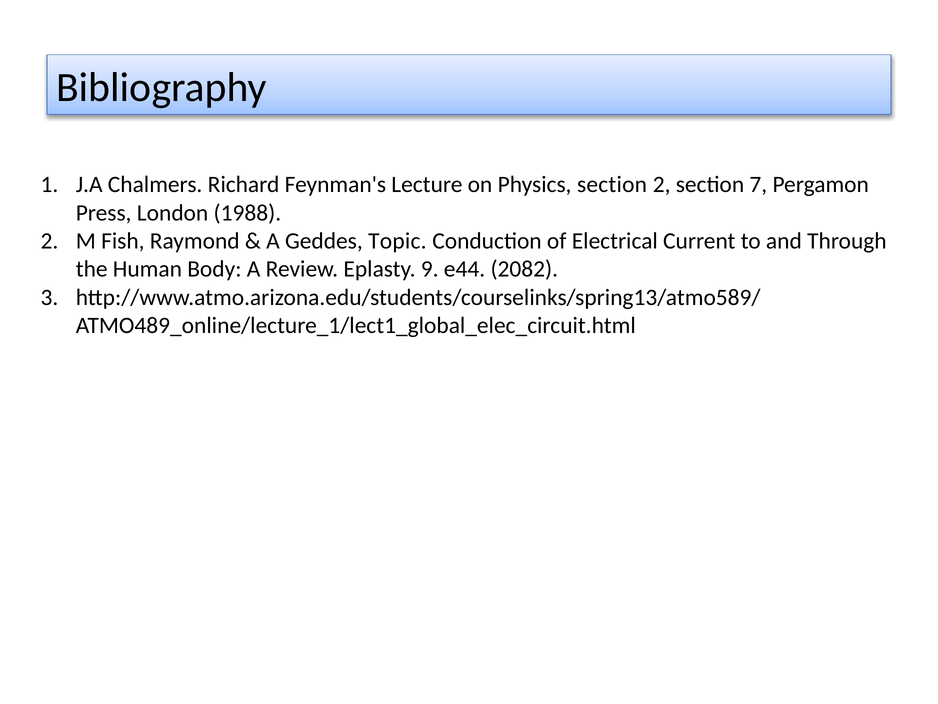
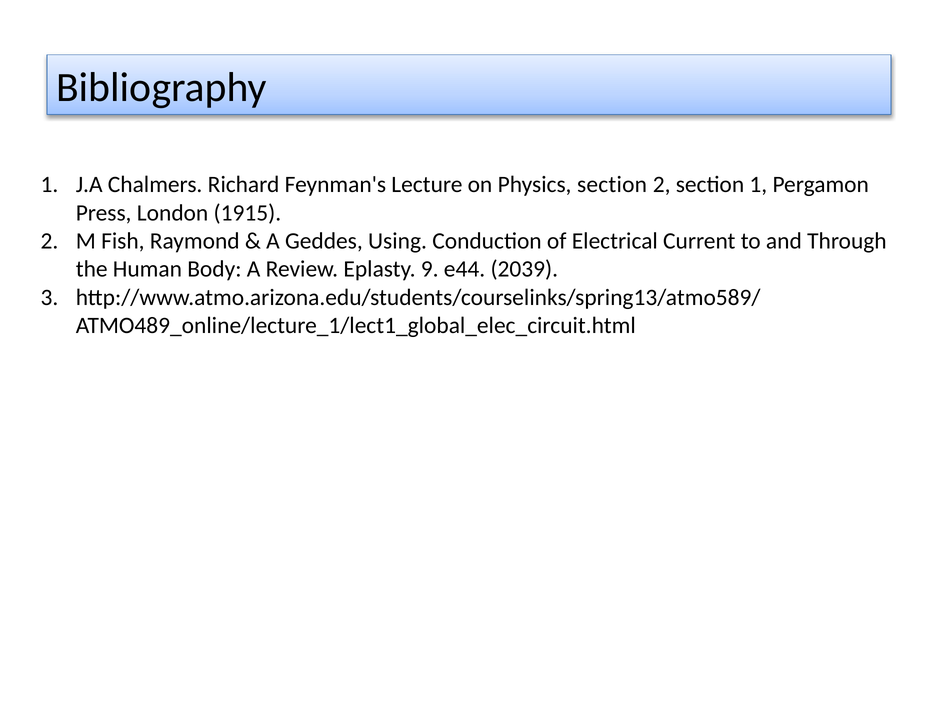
section 7: 7 -> 1 (758, 185)
1988: 1988 -> 1915 (247, 213)
Topic: Topic -> Using (398, 241)
2082: 2082 -> 2039 (524, 269)
